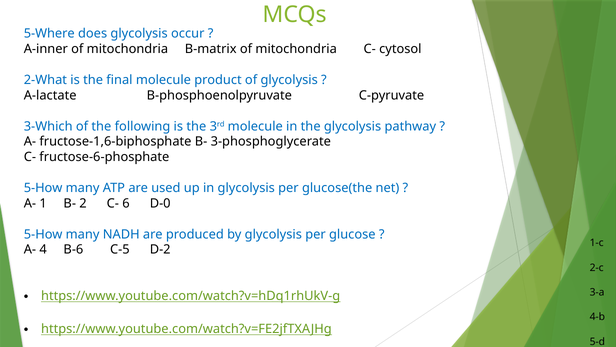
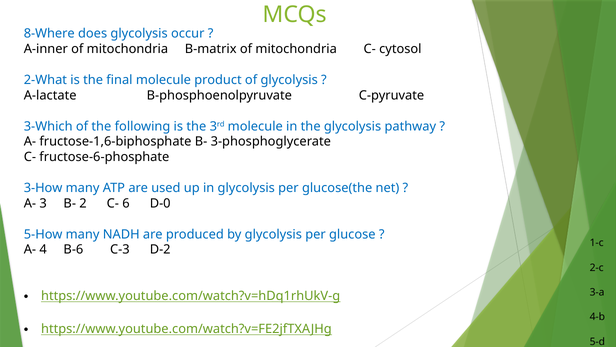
5-Where: 5-Where -> 8-Where (49, 34)
5-How: 5-How -> 3-How (43, 188)
1: 1 -> 3 (43, 203)
C-5: C-5 -> C-3 (120, 249)
